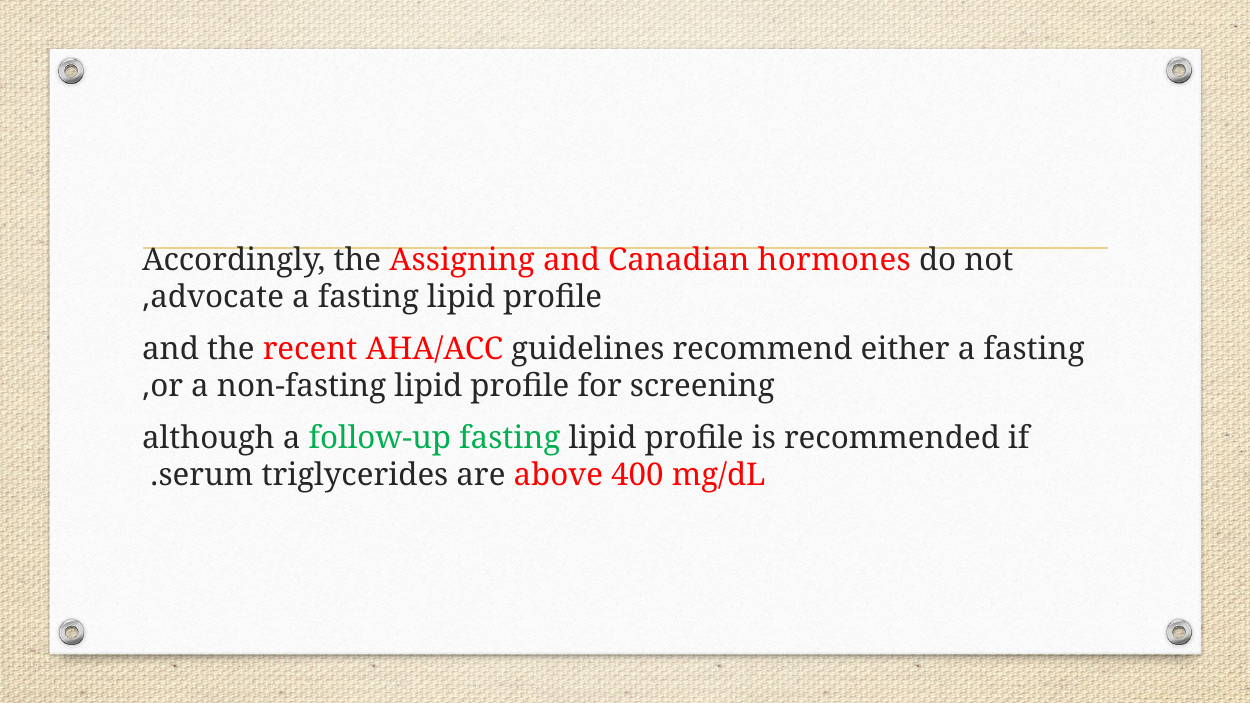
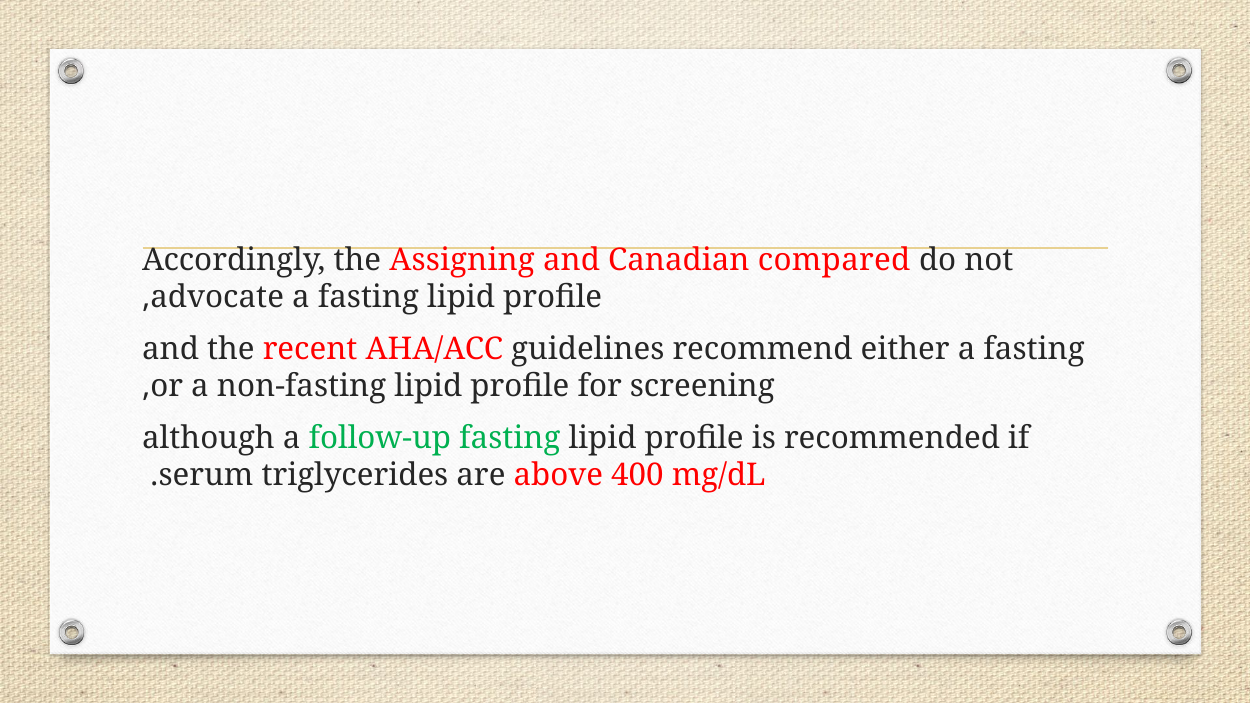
hormones: hormones -> compared (834, 260)
